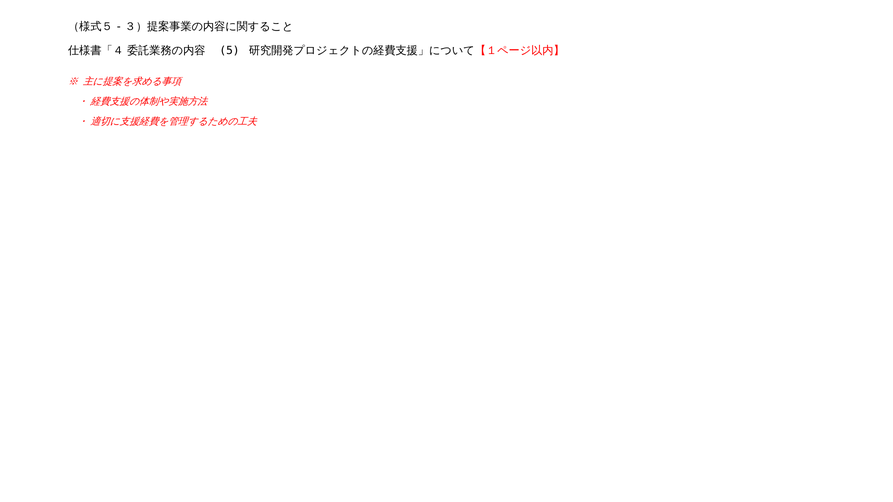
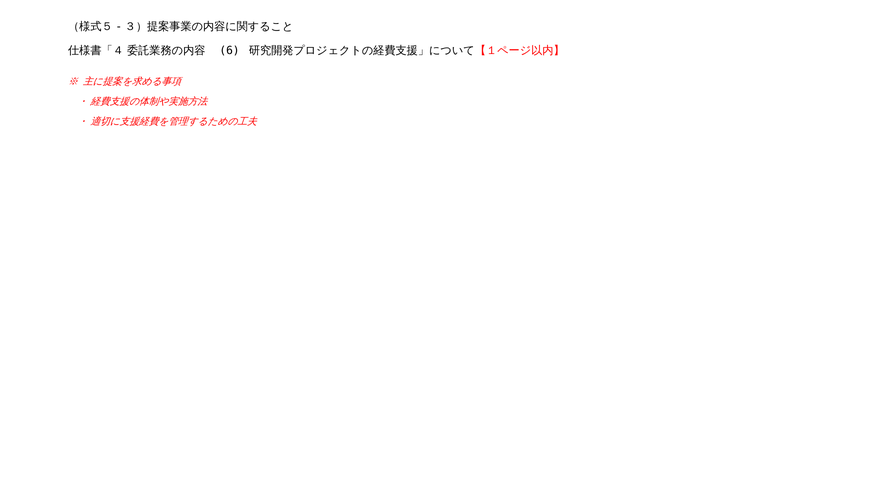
5: 5 -> 6 (229, 51)
